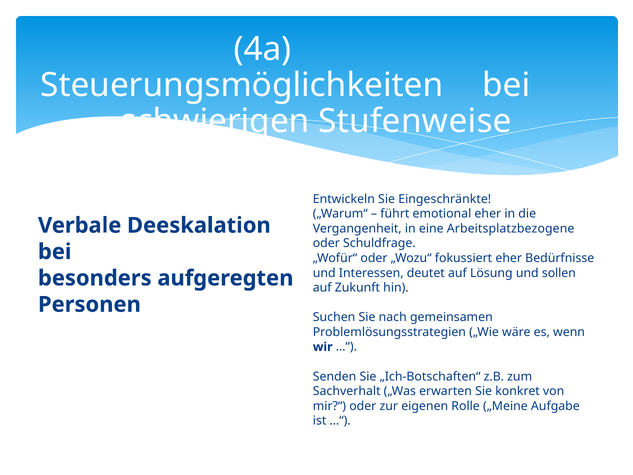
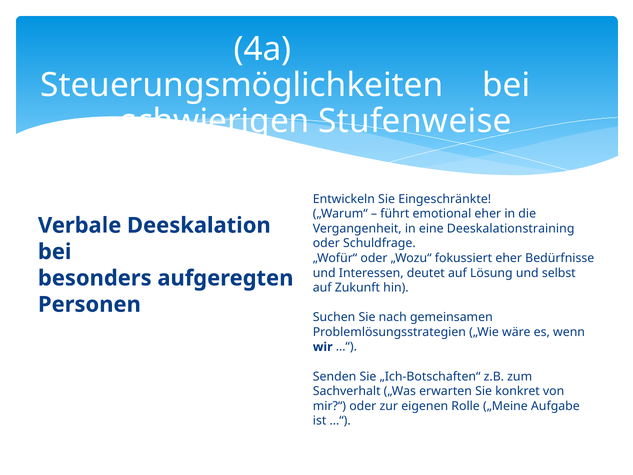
Arbeitsplatzbezogene: Arbeitsplatzbezogene -> Deeskalationstraining (511, 229)
sollen: sollen -> selbst (559, 273)
